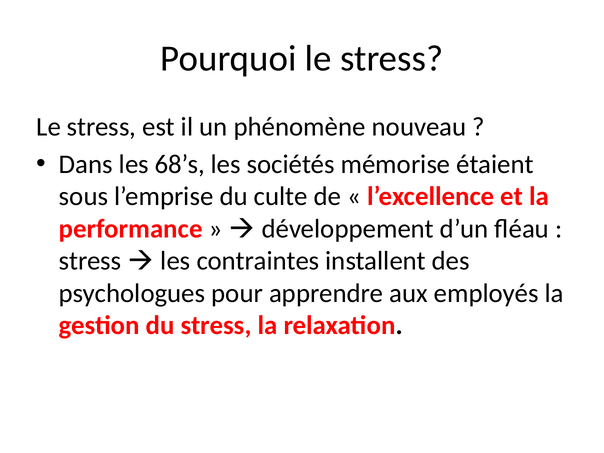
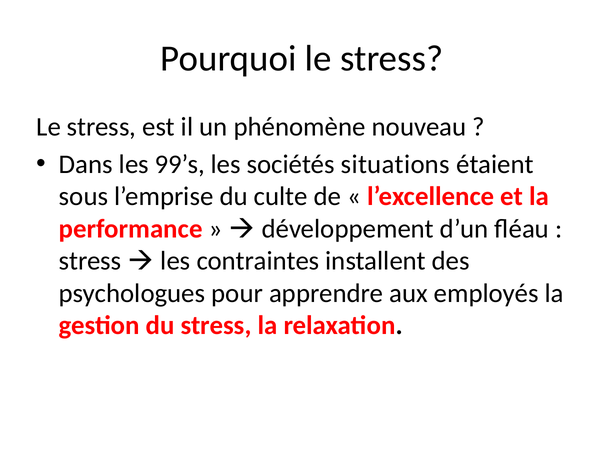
68’s: 68’s -> 99’s (180, 164)
mémorise: mémorise -> situations (395, 164)
